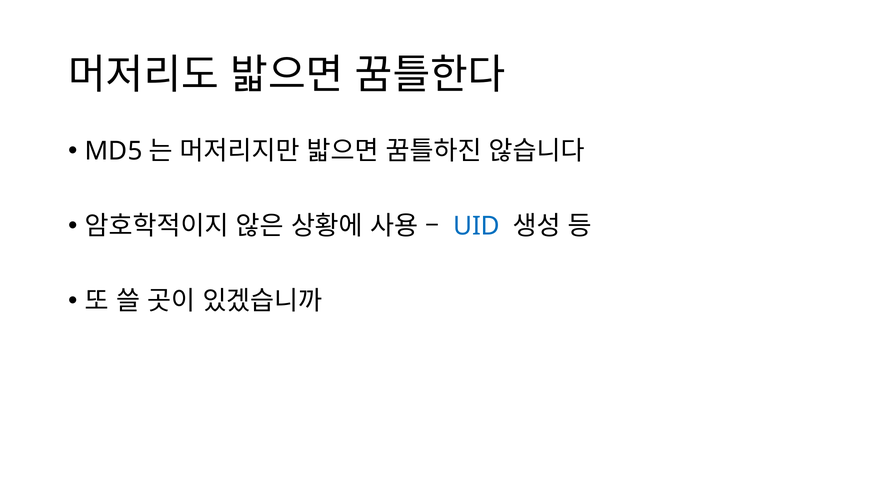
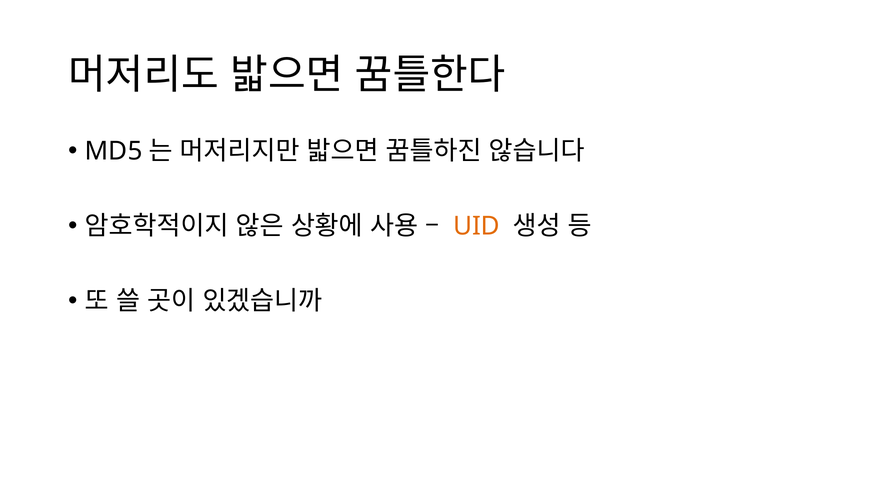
UID colour: blue -> orange (476, 226)
